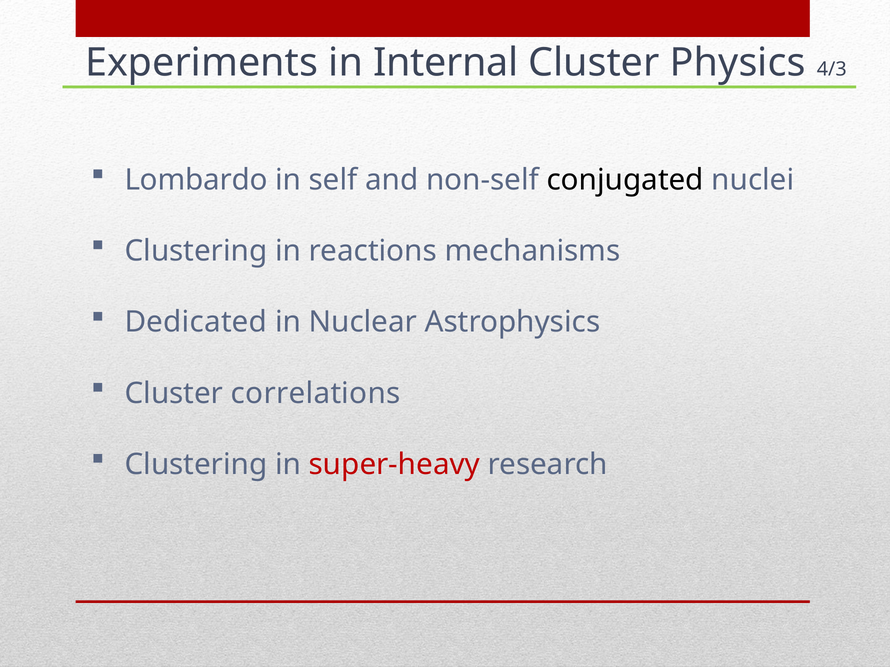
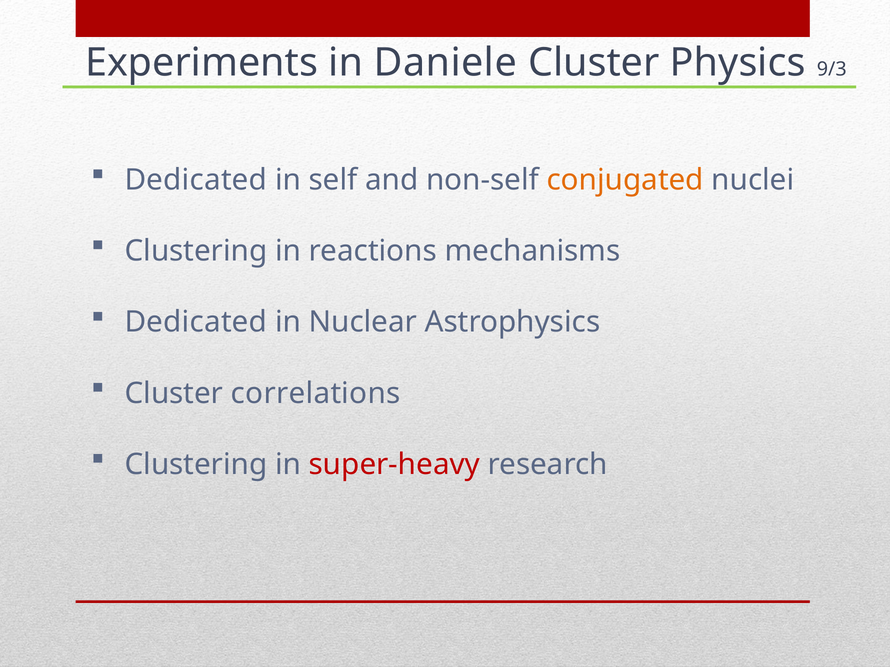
Internal: Internal -> Daniele (445, 63)
4/3: 4/3 -> 9/3 (832, 70)
Lombardo: Lombardo -> Dedicated (196, 180)
conjugated colour: black -> orange (625, 180)
